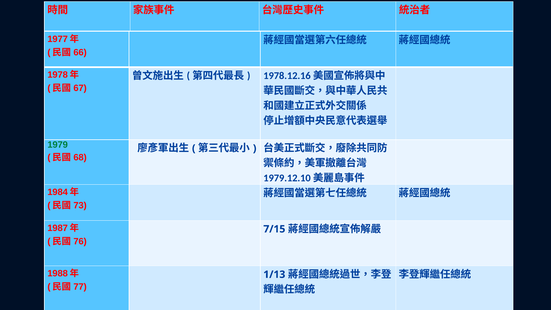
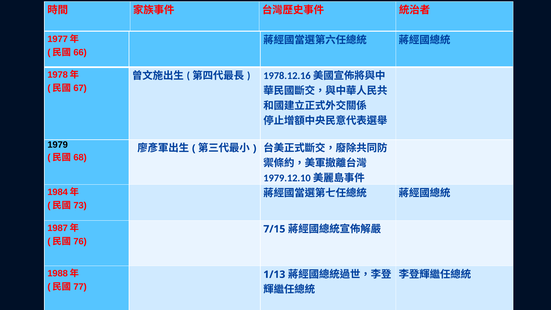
1979 colour: green -> black (58, 145)
